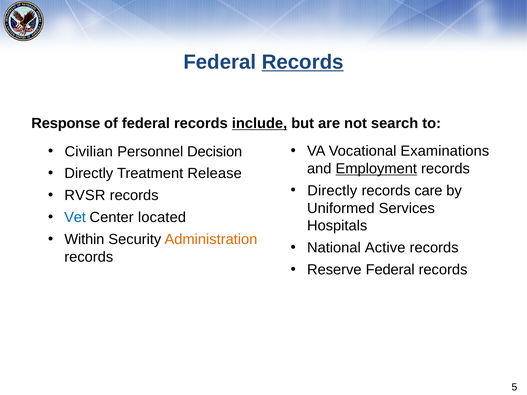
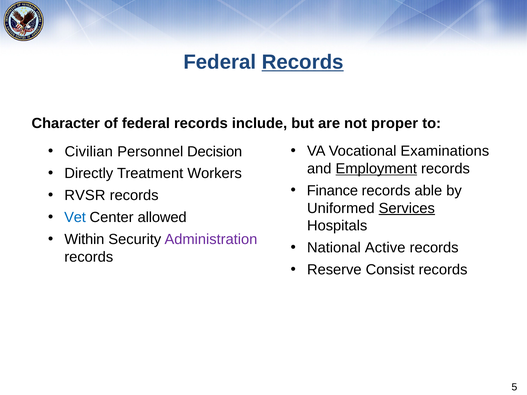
Response: Response -> Character (66, 123)
include underline: present -> none (260, 123)
search: search -> proper (395, 123)
Release: Release -> Workers (215, 174)
Directly: Directly -> Finance (332, 191)
care: care -> able (428, 191)
Services underline: none -> present (407, 208)
located: located -> allowed (162, 218)
Administration colour: orange -> purple (211, 240)
Reserve Federal: Federal -> Consist (390, 270)
